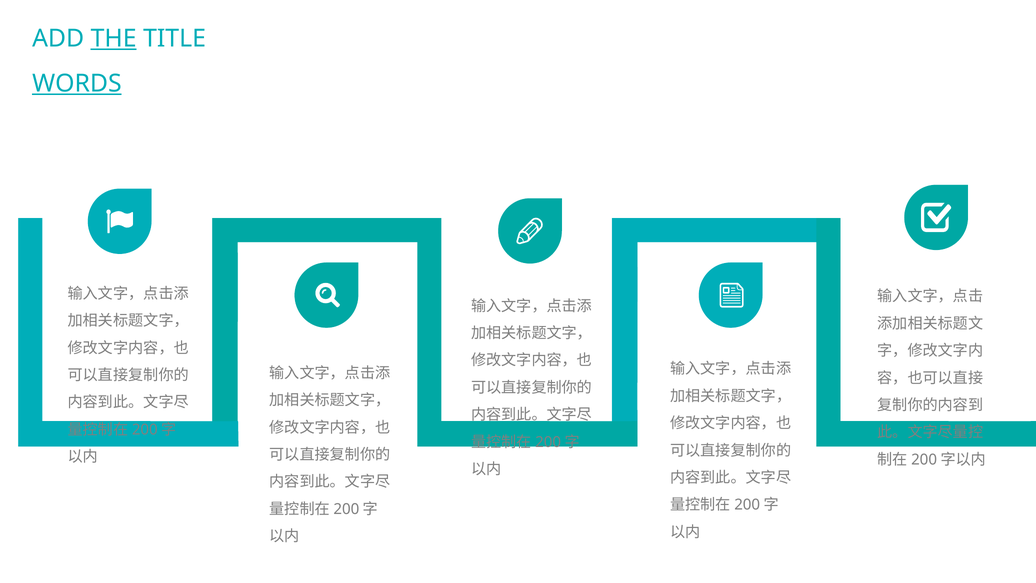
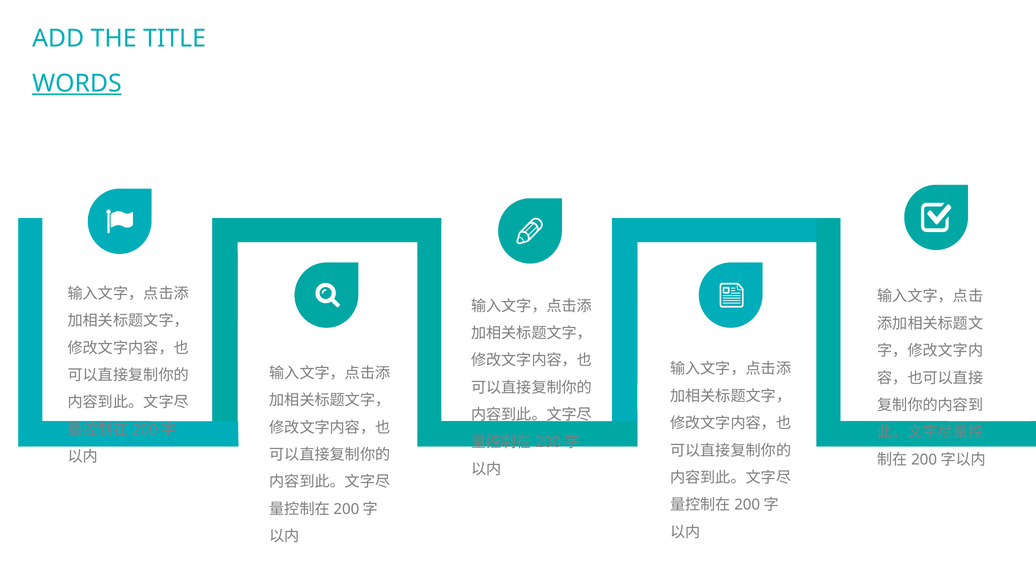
THE underline: present -> none (114, 39)
